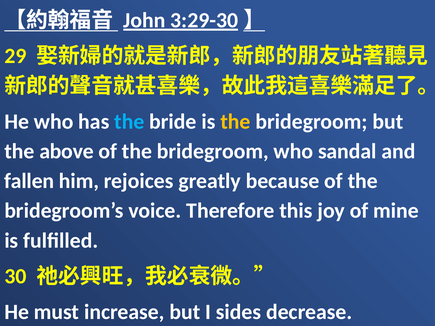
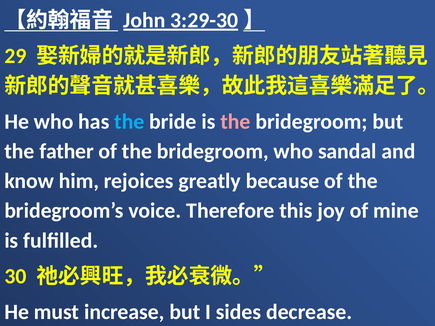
the colour: yellow -> pink (235, 122)
above: above -> father (67, 151)
fallen: fallen -> know (29, 181)
